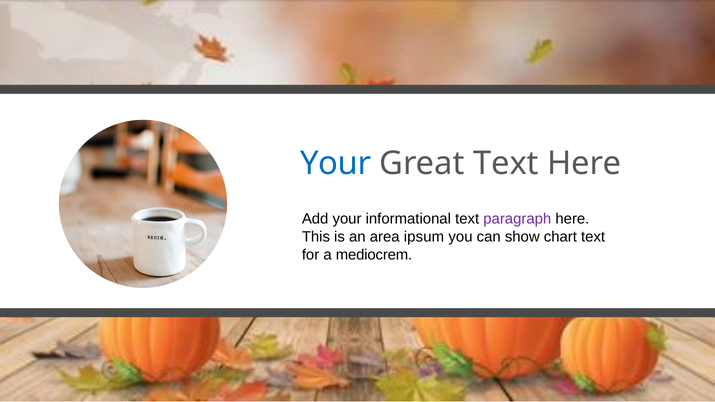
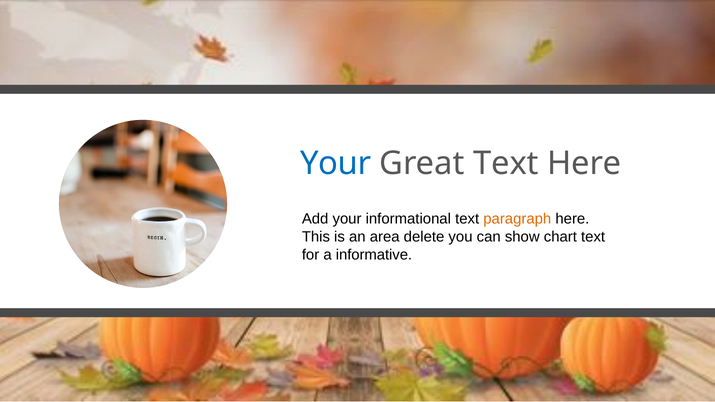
paragraph colour: purple -> orange (517, 219)
ipsum: ipsum -> delete (424, 237)
mediocrem: mediocrem -> informative (374, 255)
